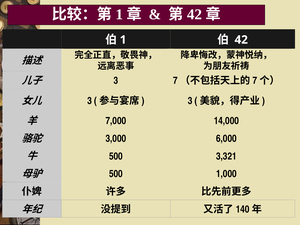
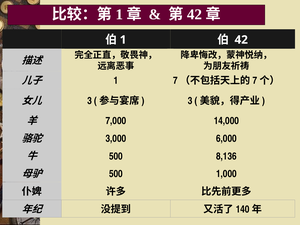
3: 3 -> 1 (116, 81)
3,321: 3,321 -> 8,136 (226, 156)
